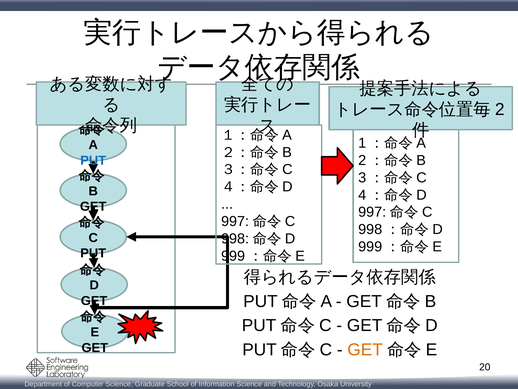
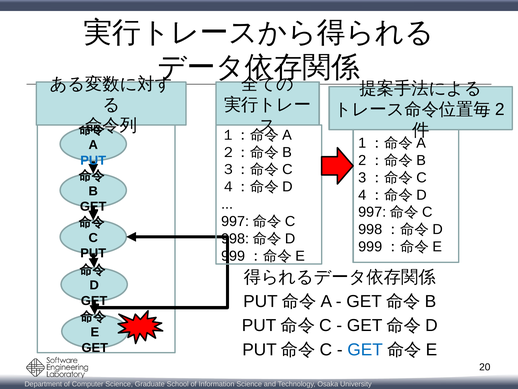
GET colour: orange -> blue (365, 349)
